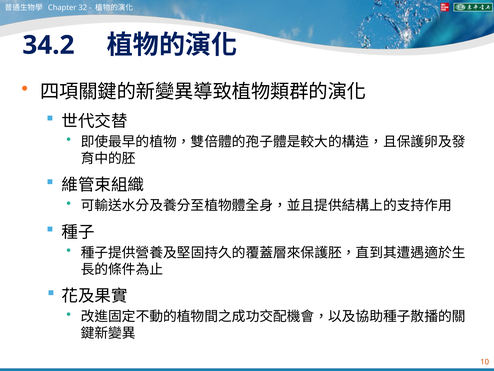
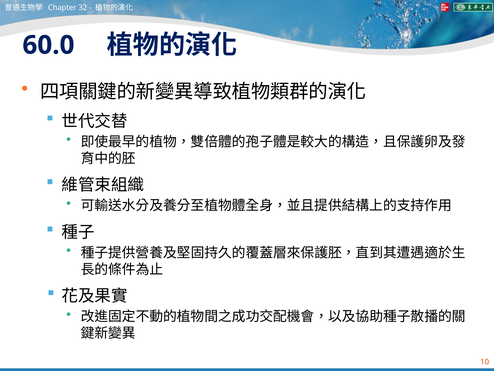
34.2: 34.2 -> 60.0 (48, 45)
